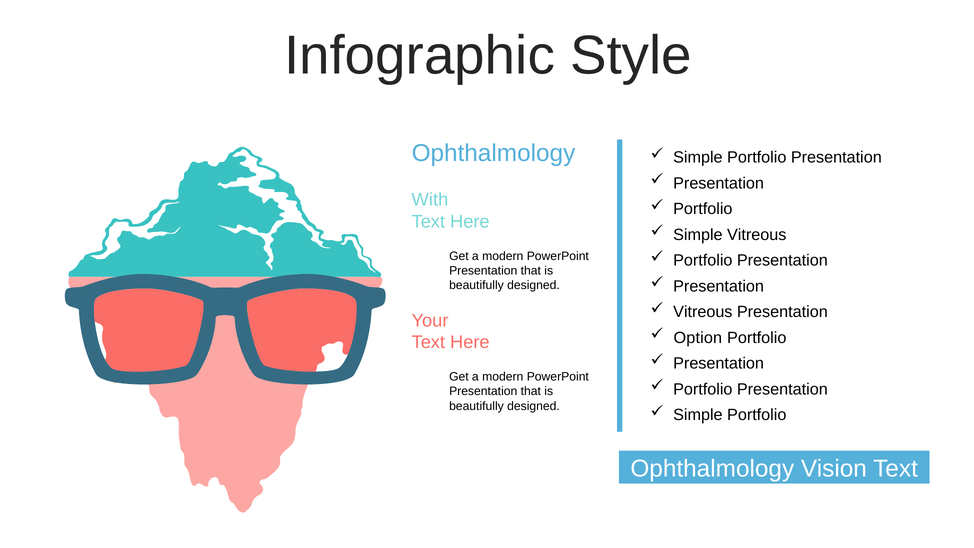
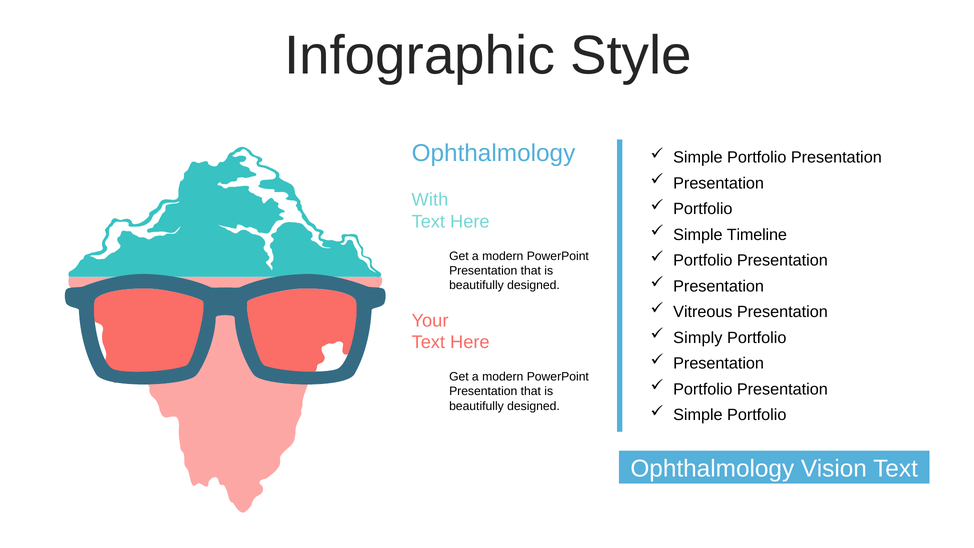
Simple Vitreous: Vitreous -> Timeline (757, 235)
Option: Option -> Simply (698, 338)
